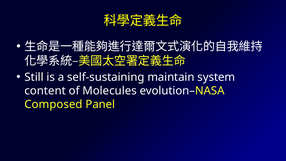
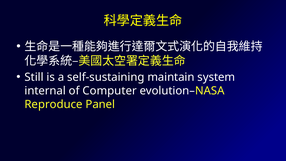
content: content -> internal (45, 91)
Molecules: Molecules -> Computer (110, 91)
Composed: Composed -> Reproduce (54, 104)
